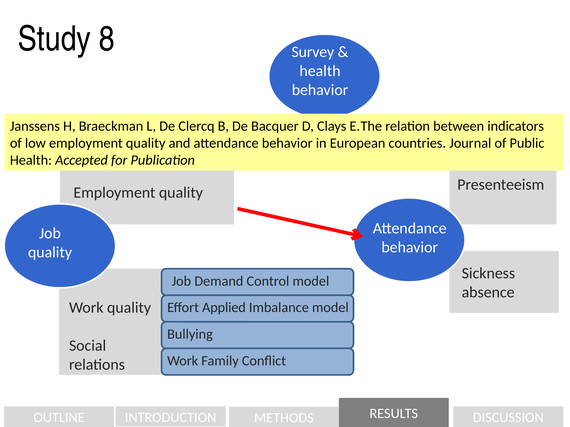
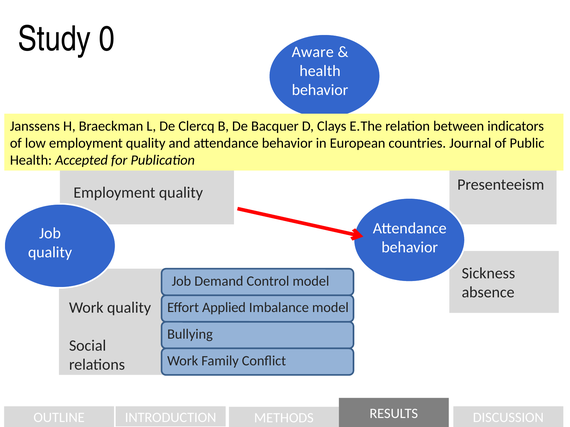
8: 8 -> 0 (107, 39)
Survey: Survey -> Aware (313, 52)
